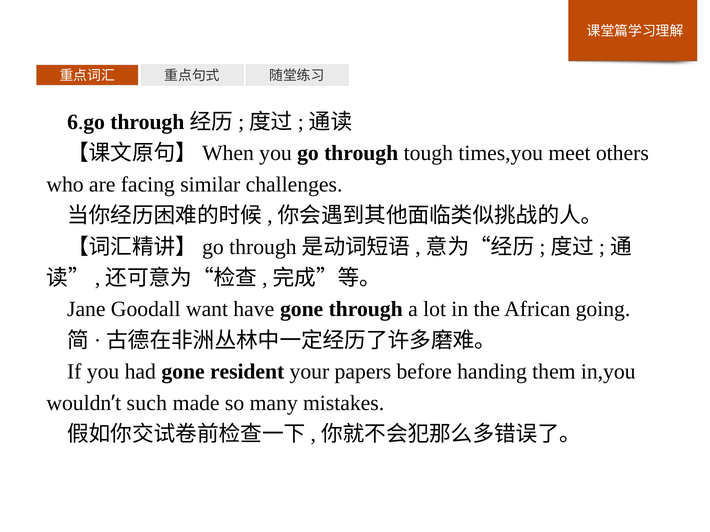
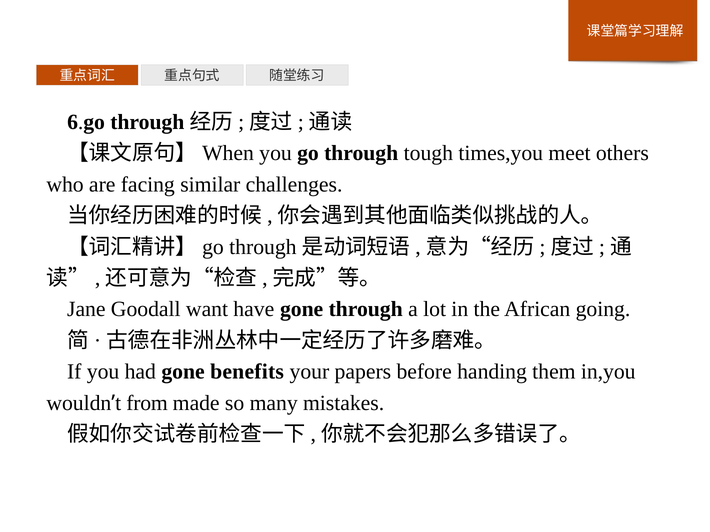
resident: resident -> benefits (247, 372)
such: such -> from (147, 403)
